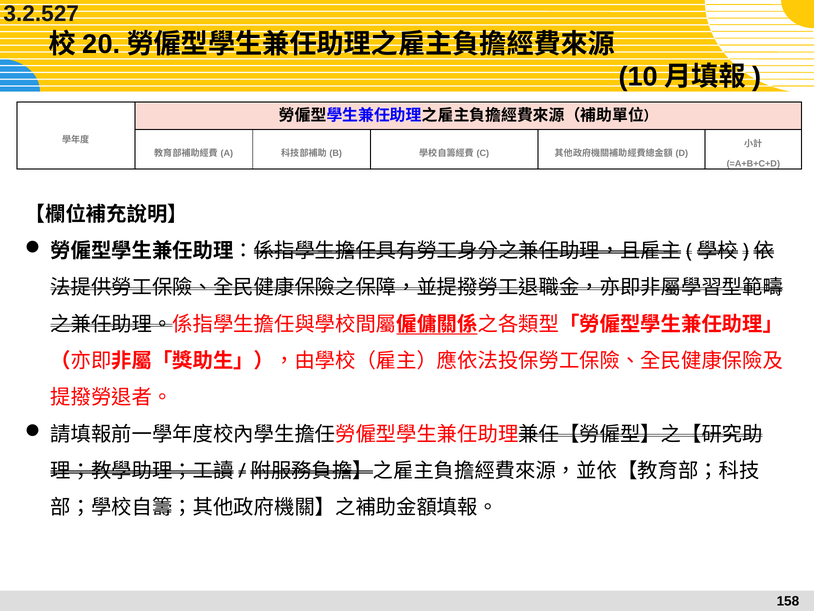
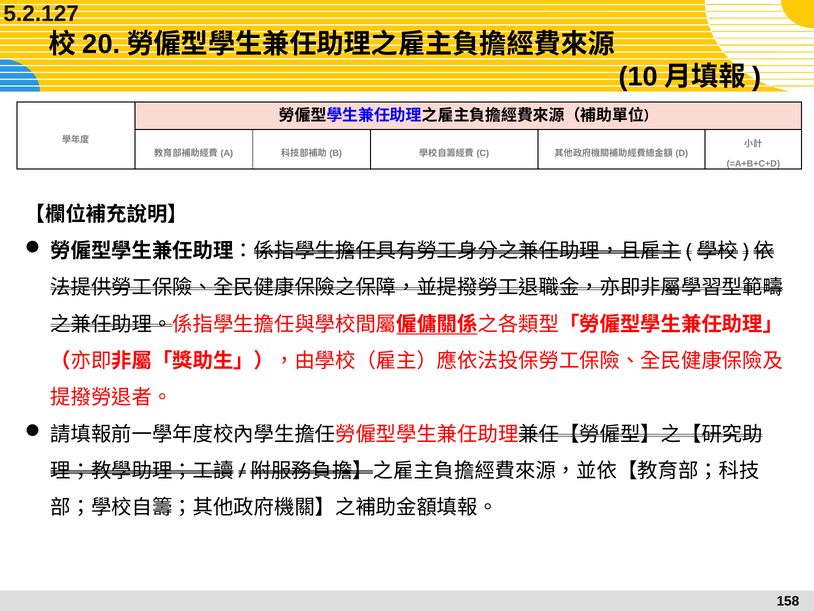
3.2.527: 3.2.527 -> 5.2.127 (41, 14)
